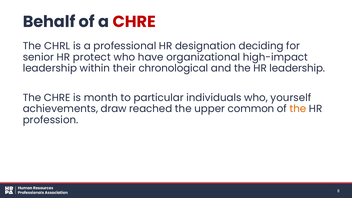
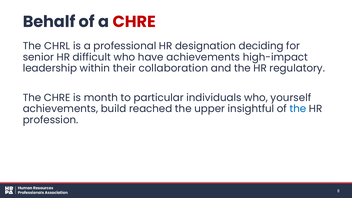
protect: protect -> difficult (92, 57)
have organizational: organizational -> achievements (203, 57)
chronological: chronological -> collaboration (173, 68)
HR leadership: leadership -> regulatory (297, 68)
draw: draw -> build (114, 109)
common: common -> insightful (251, 109)
the colour: orange -> blue (298, 109)
